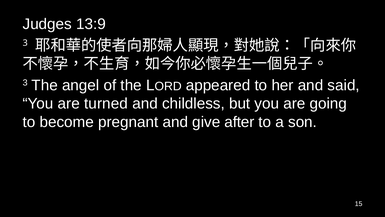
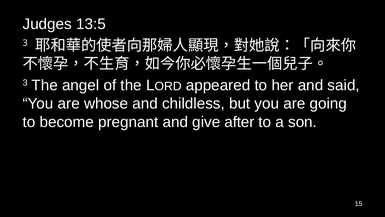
13:9: 13:9 -> 13:5 (91, 24)
turned: turned -> whose (106, 103)
